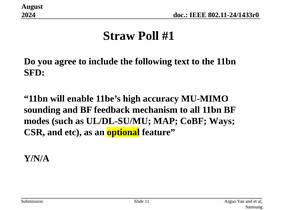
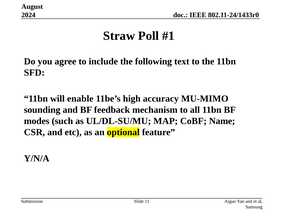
Ways: Ways -> Name (222, 121)
